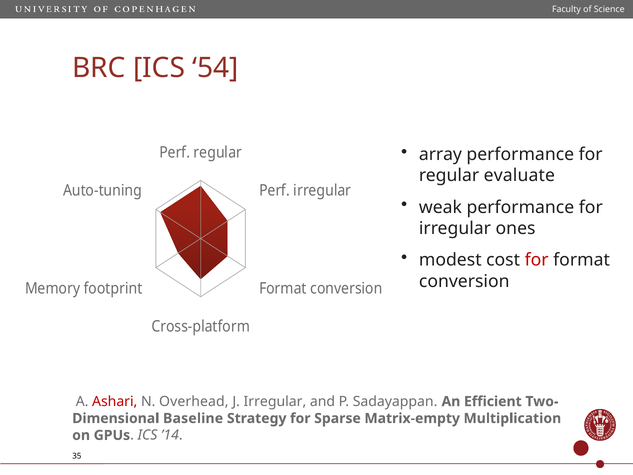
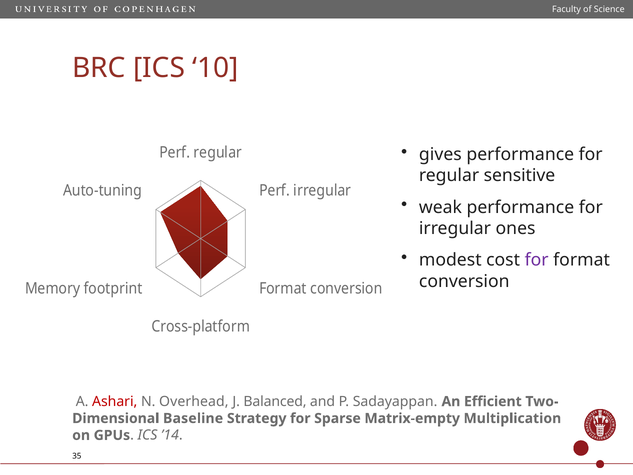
54: 54 -> 10 (216, 68)
array: array -> gives (440, 154)
evaluate: evaluate -> sensitive (519, 176)
for colour: red -> purple (537, 260)
J Irregular: Irregular -> Balanced (275, 401)
